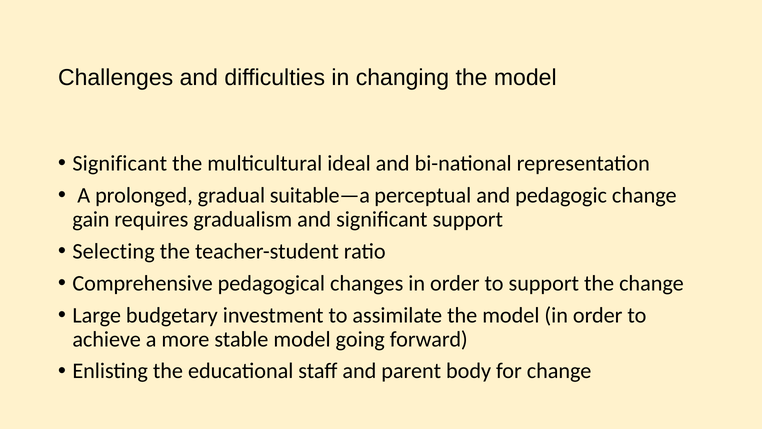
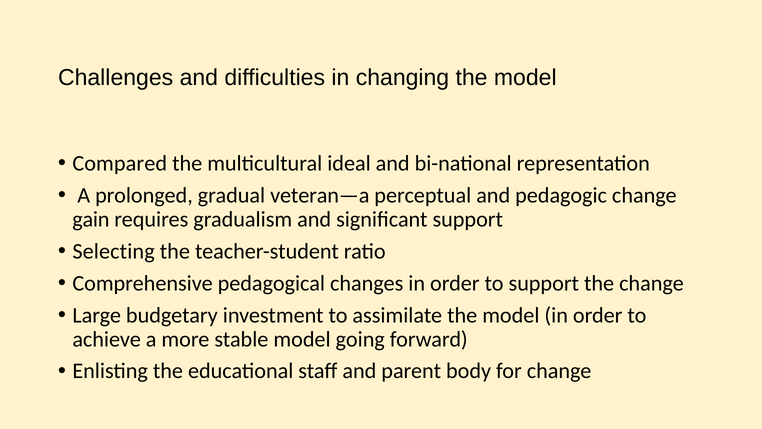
Significant: Significant -> Compared (120, 163)
suitable—a: suitable—a -> veteran—a (320, 195)
